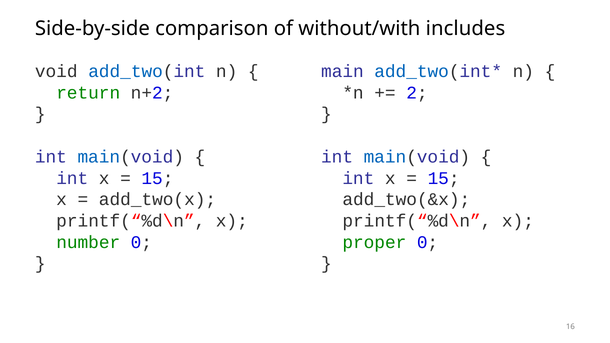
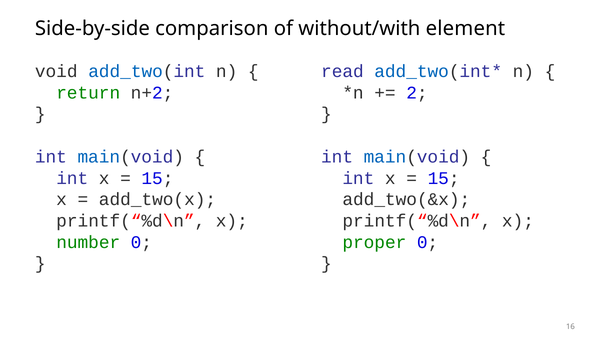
includes: includes -> element (465, 28)
main: main -> read (342, 71)
